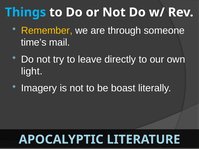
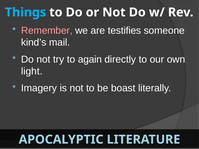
Remember colour: yellow -> pink (47, 31)
through: through -> testifies (124, 31)
time’s: time’s -> kind’s (34, 42)
leave: leave -> again (90, 59)
